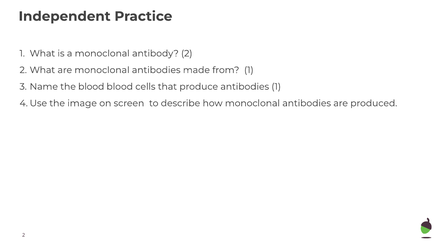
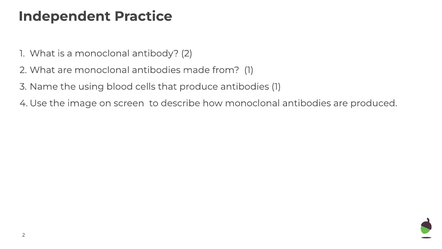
the blood: blood -> using (91, 86)
